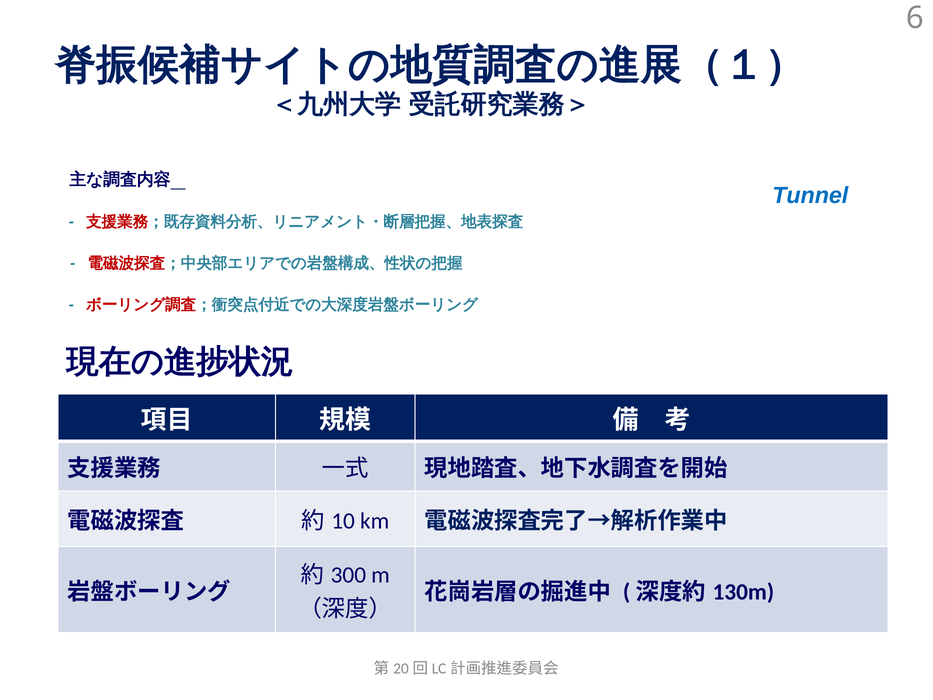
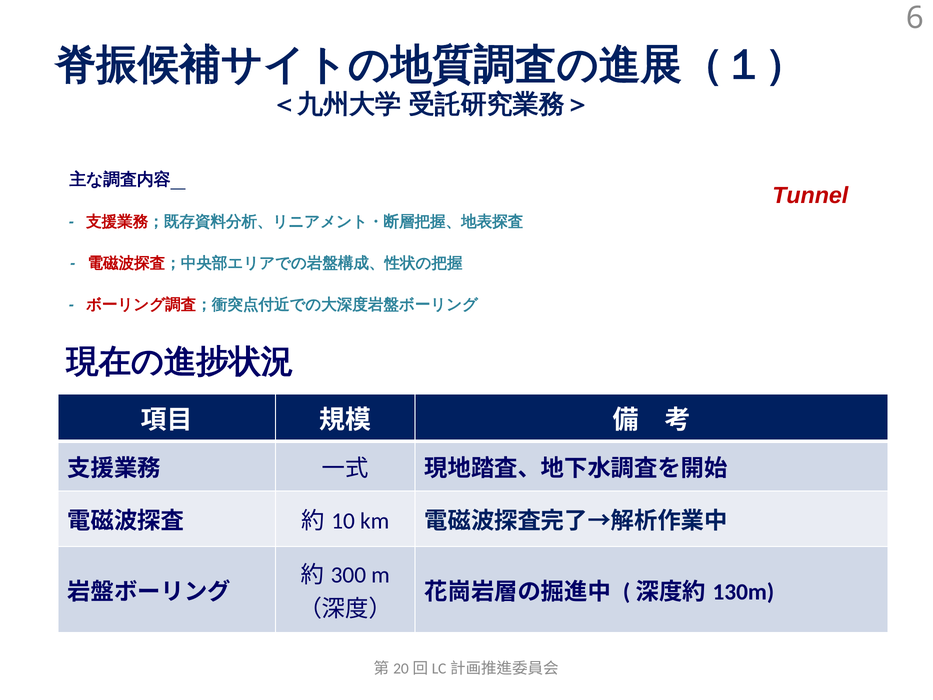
Tunnel colour: blue -> red (810, 196)
